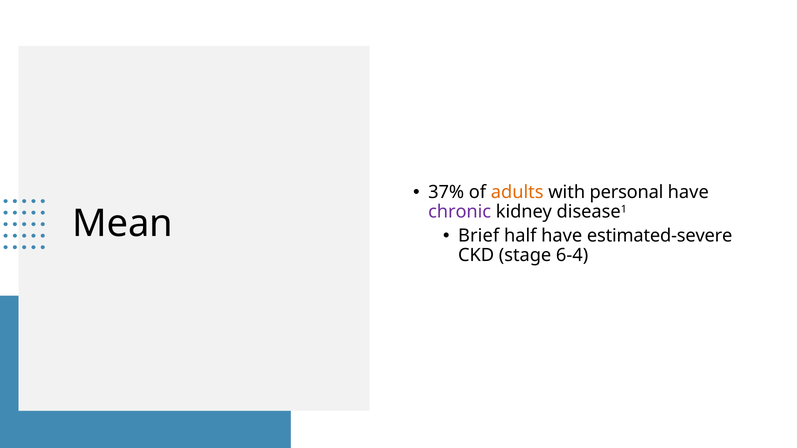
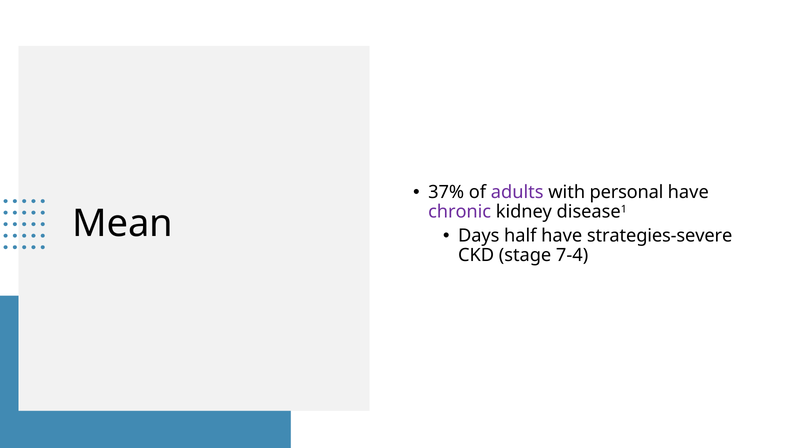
adults colour: orange -> purple (517, 192)
Brief: Brief -> Days (479, 236)
estimated-severe: estimated-severe -> strategies-severe (660, 236)
6-4: 6-4 -> 7-4 (572, 256)
